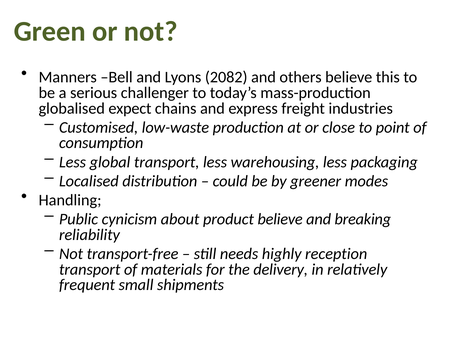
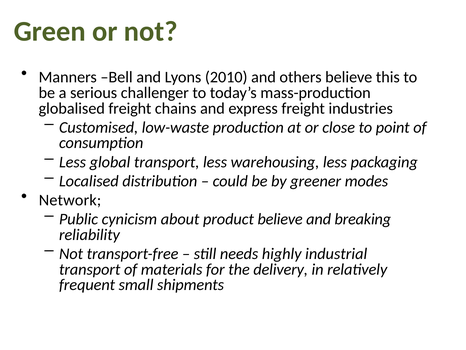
2082: 2082 -> 2010 (226, 77)
globalised expect: expect -> freight (130, 108)
Handling: Handling -> Network (70, 200)
reception: reception -> industrial (336, 253)
